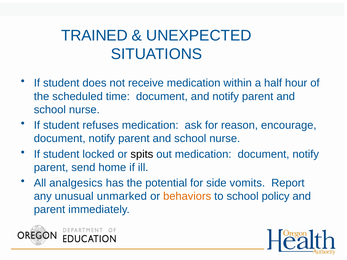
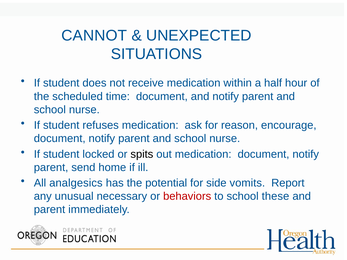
TRAINED: TRAINED -> CANNOT (94, 36)
unmarked: unmarked -> necessary (122, 196)
behaviors colour: orange -> red (187, 196)
policy: policy -> these (275, 196)
